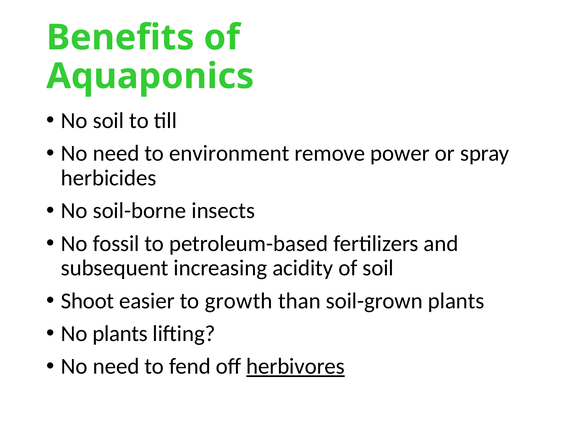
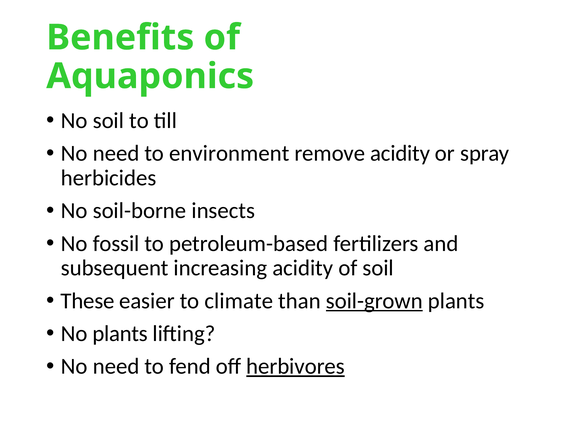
remove power: power -> acidity (400, 153)
Shoot: Shoot -> These (88, 301)
growth: growth -> climate (239, 301)
soil-grown underline: none -> present (374, 301)
